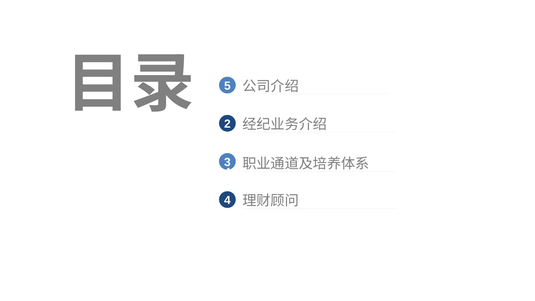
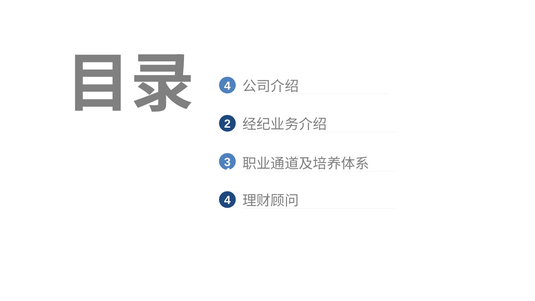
5: 5 -> 4 (227, 86)
